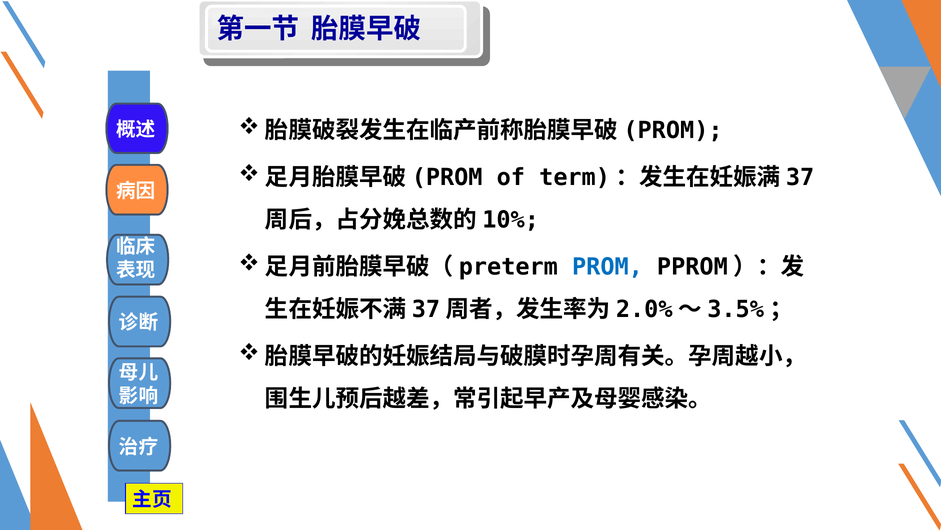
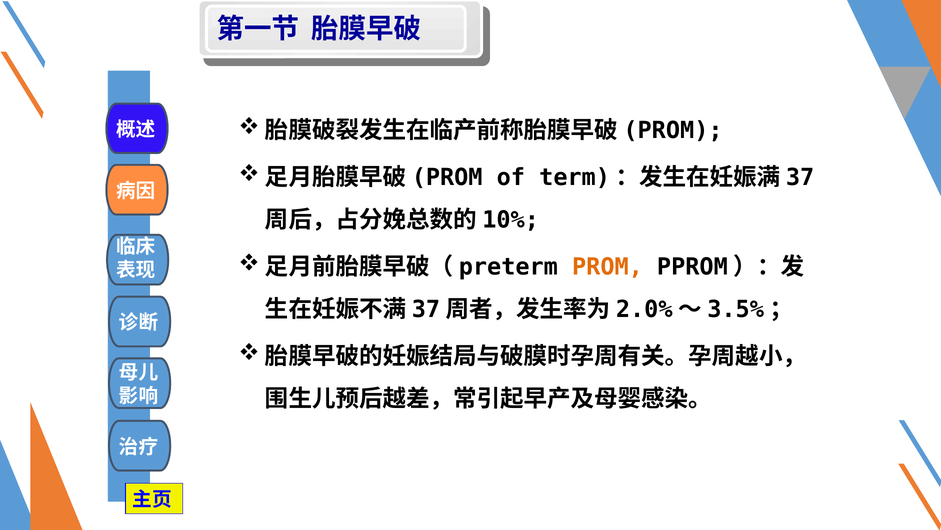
PROM colour: blue -> orange (607, 267)
